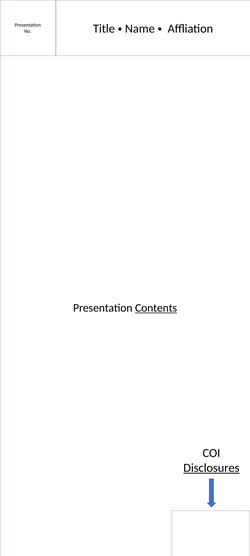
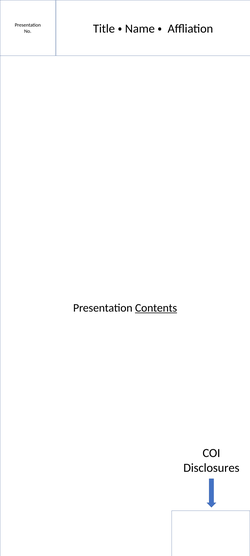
Disclosures underline: present -> none (211, 468)
